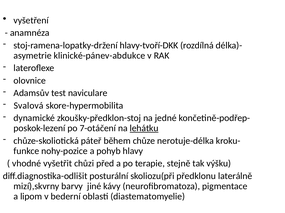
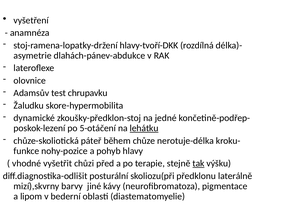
klinické-pánev-abdukce: klinické-pánev-abdukce -> dlahách-pánev-abdukce (99, 56)
naviculare: naviculare -> chrupavku (88, 93)
Svalová: Svalová -> Žaludku (29, 106)
7-otáčení: 7-otáčení -> 5-otáčení (98, 129)
tak underline: none -> present (199, 164)
